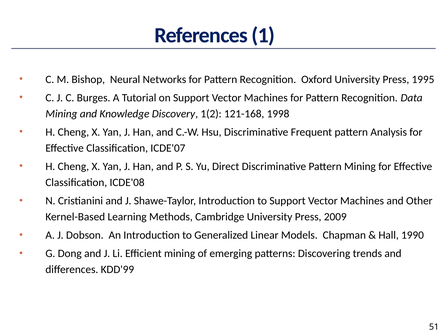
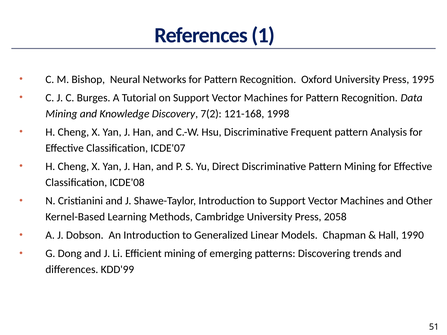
1(2: 1(2 -> 7(2 (211, 114)
2009: 2009 -> 2058 (335, 217)
